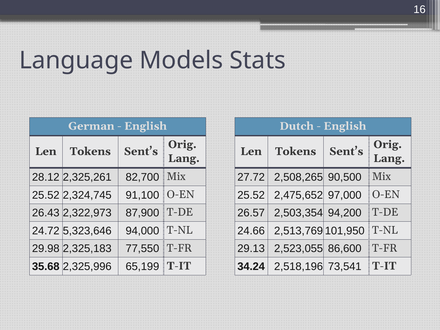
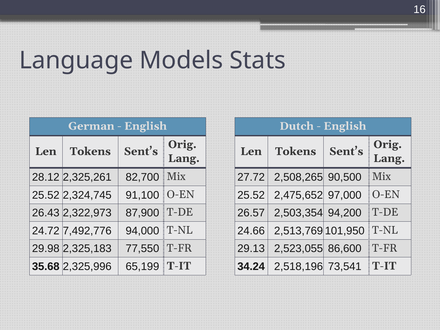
5,323,646: 5,323,646 -> 7,492,776 (87, 231)
